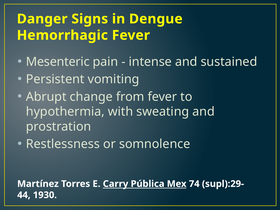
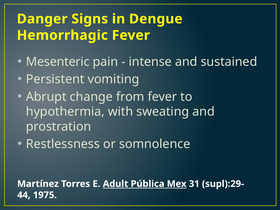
Carry: Carry -> Adult (116, 184)
74: 74 -> 31 (194, 184)
1930: 1930 -> 1975 (45, 195)
